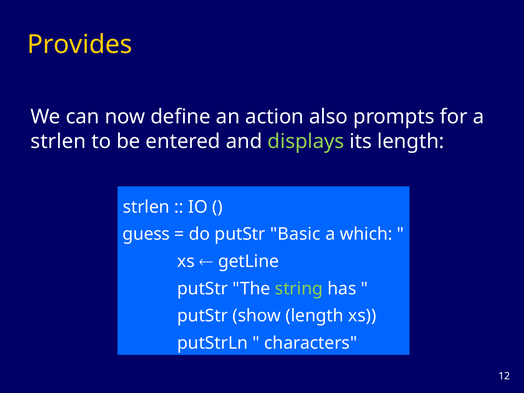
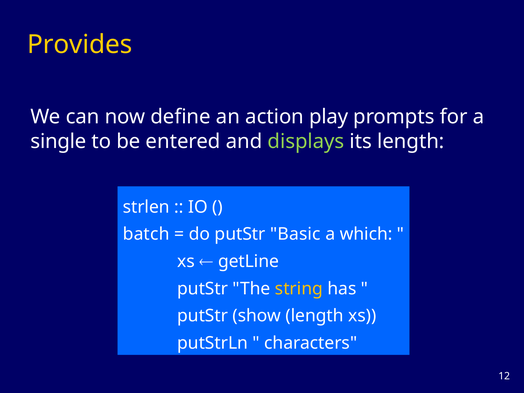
also: also -> play (329, 117)
strlen: strlen -> single (58, 141)
guess: guess -> batch (146, 234)
string colour: light green -> yellow (299, 289)
